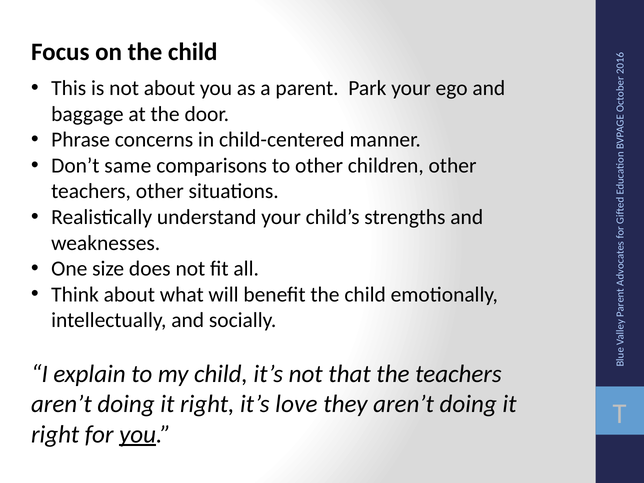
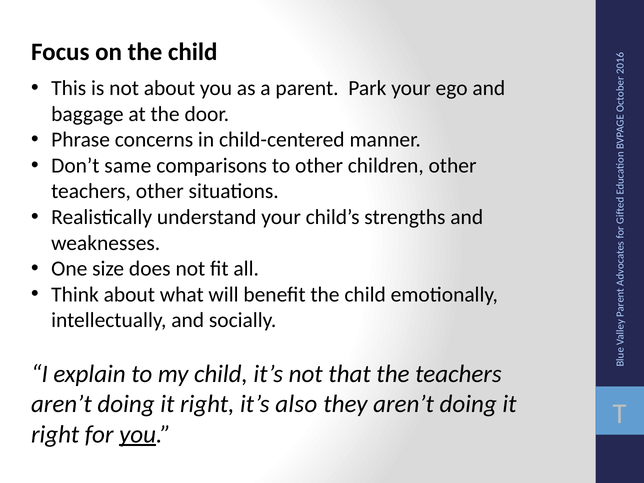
love: love -> also (296, 404)
